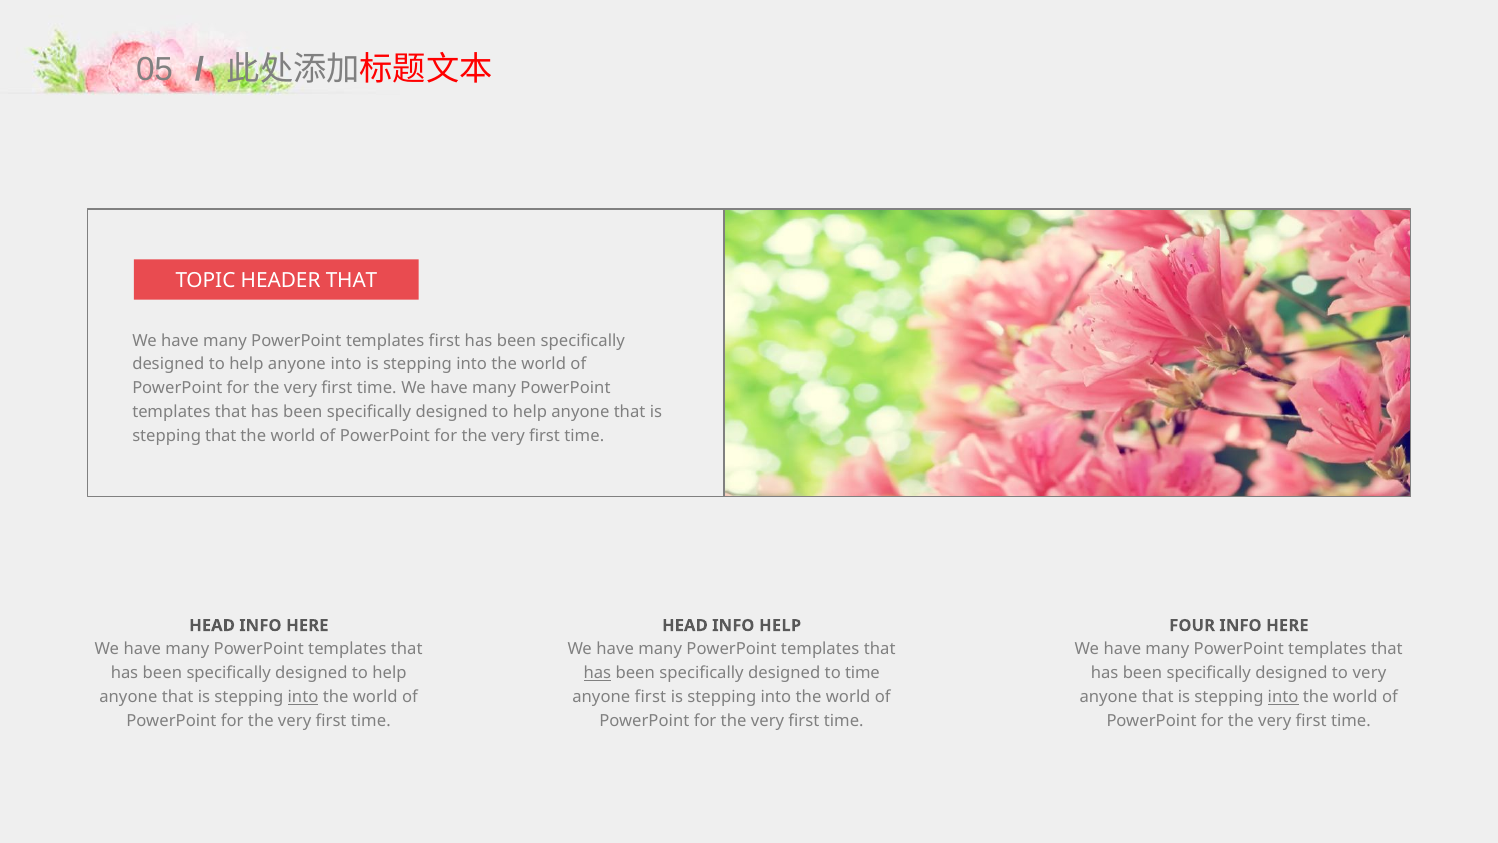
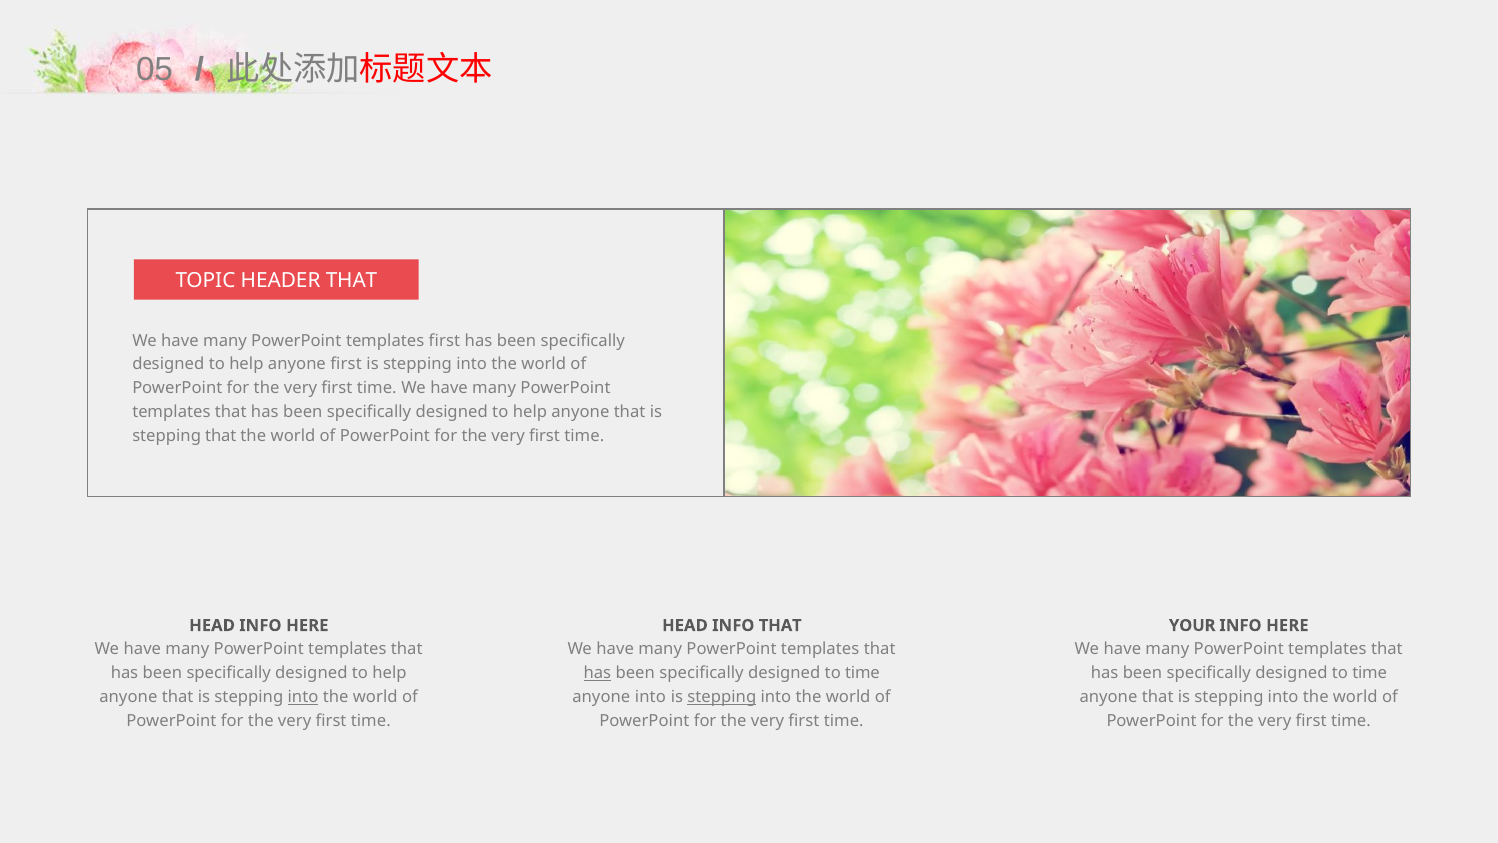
anyone into: into -> first (346, 364)
INFO HELP: HELP -> THAT (780, 625)
FOUR: FOUR -> YOUR (1192, 625)
very: very -> time (1370, 673)
anyone first: first -> into (650, 697)
stepping underline: none -> present (722, 697)
into underline: present -> none (1283, 697)
